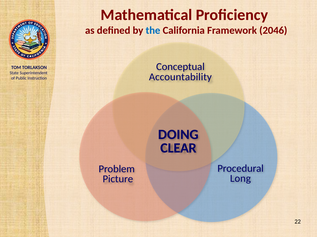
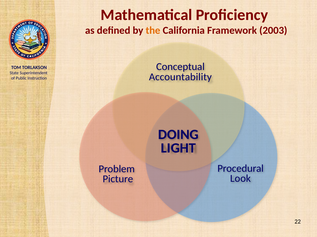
the colour: blue -> orange (153, 30)
2046: 2046 -> 2003 (273, 30)
CLEAR: CLEAR -> LIGHT (178, 148)
Long: Long -> Look (240, 179)
